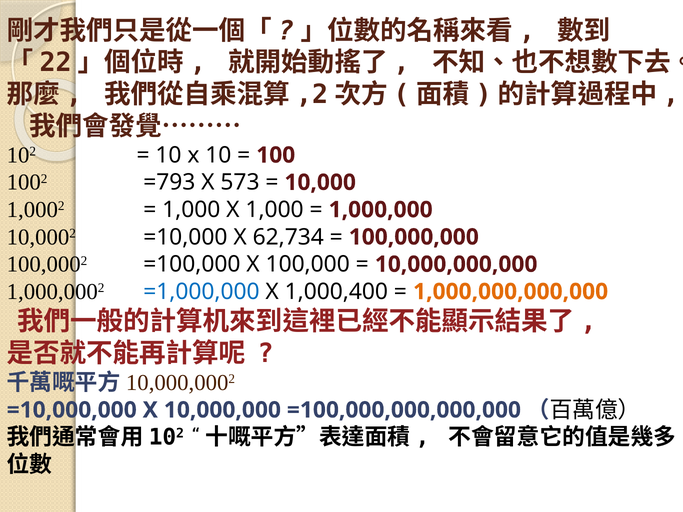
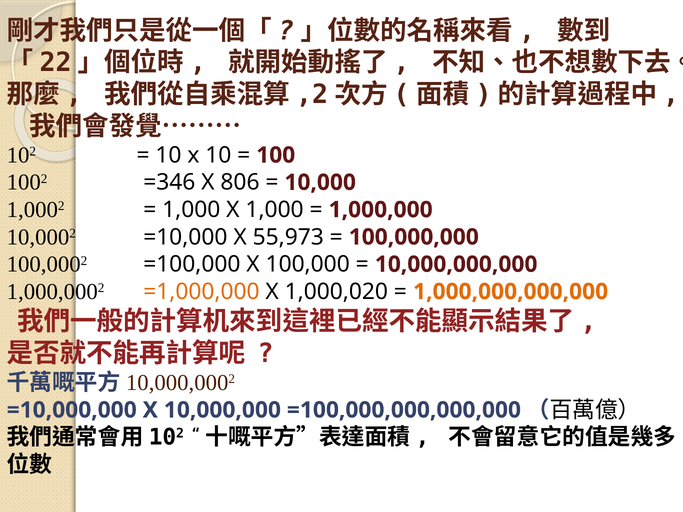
=793: =793 -> =346 (169, 183)
573: 573 -> 806 (240, 183)
62,734: 62,734 -> 55,973 (288, 237)
=1,000,000 colour: blue -> orange (201, 292)
1,000,400: 1,000,400 -> 1,000,020 (336, 292)
